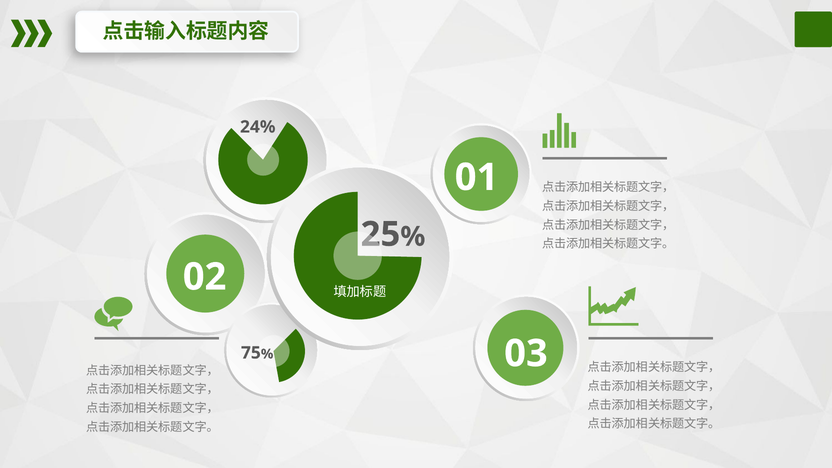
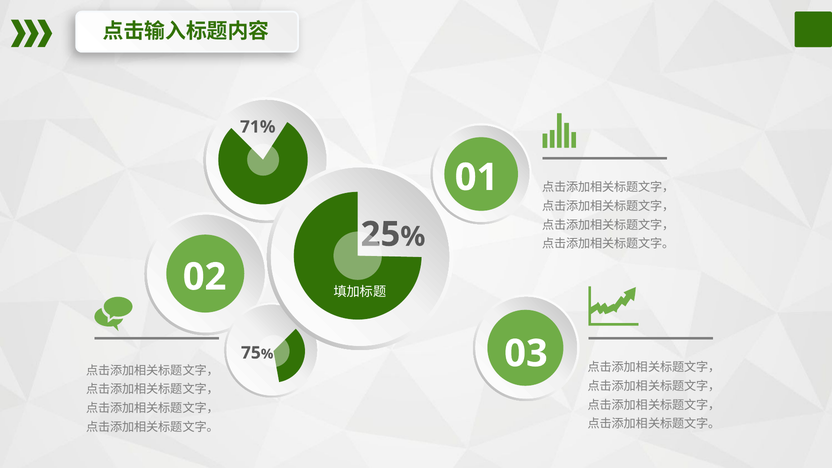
24%: 24% -> 71% (258, 127)
